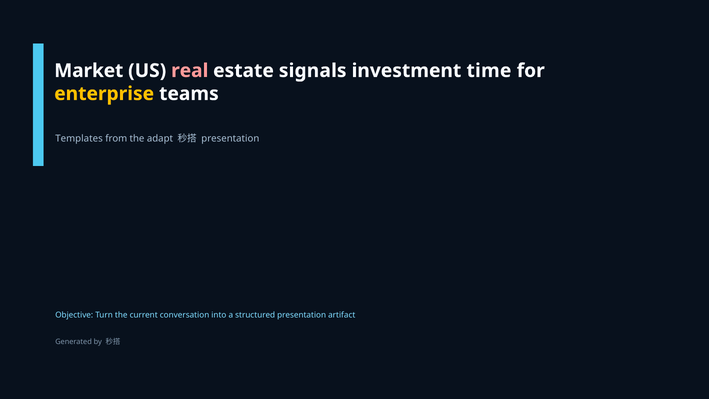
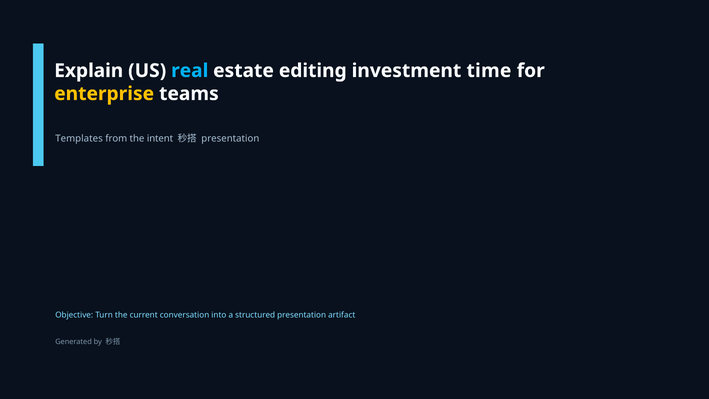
Market: Market -> Explain (89, 71)
real colour: pink -> light blue (190, 71)
signals: signals -> editing (313, 71)
adapt: adapt -> intent (160, 138)
